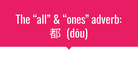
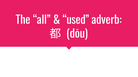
ones: ones -> used (76, 20)
